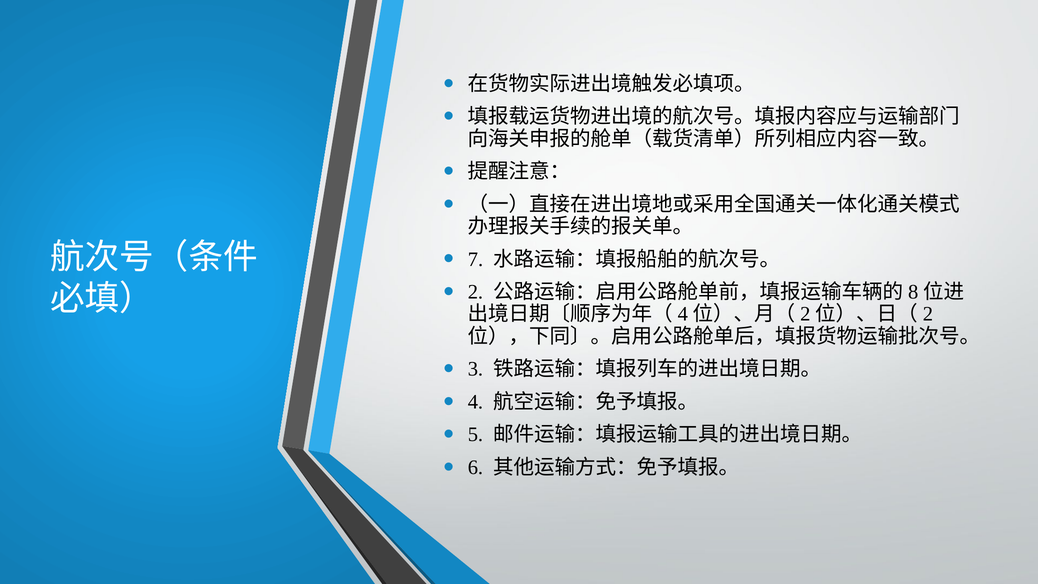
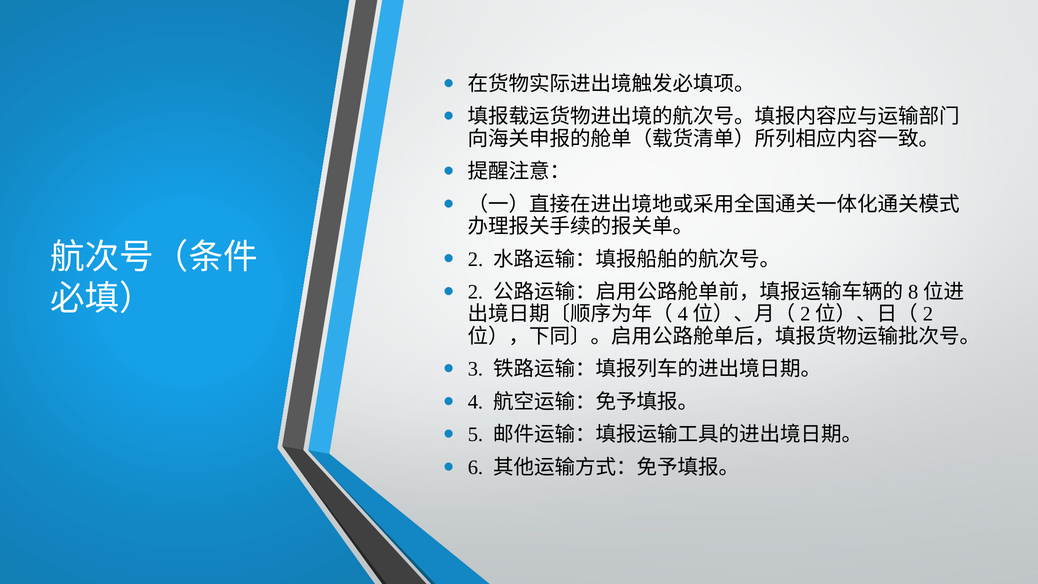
7: 7 -> 2 (475, 259)
